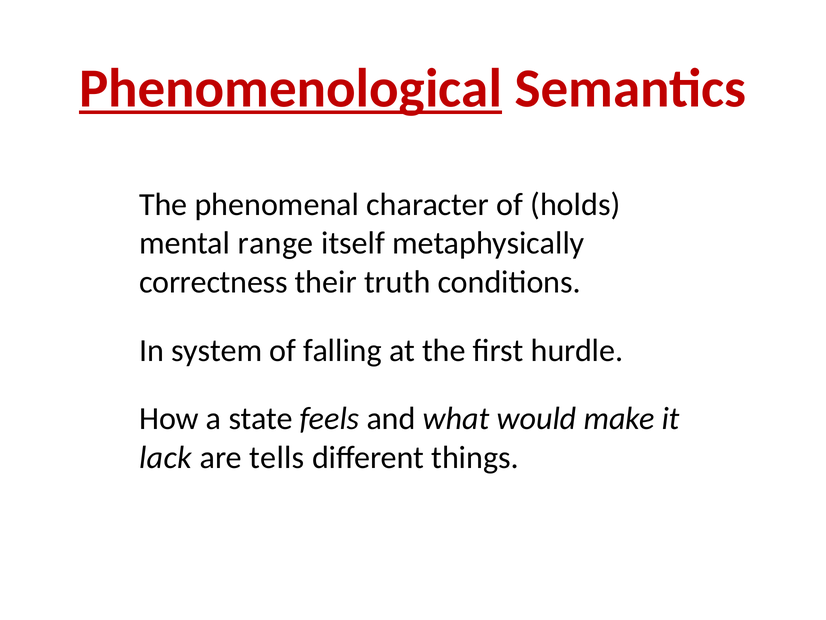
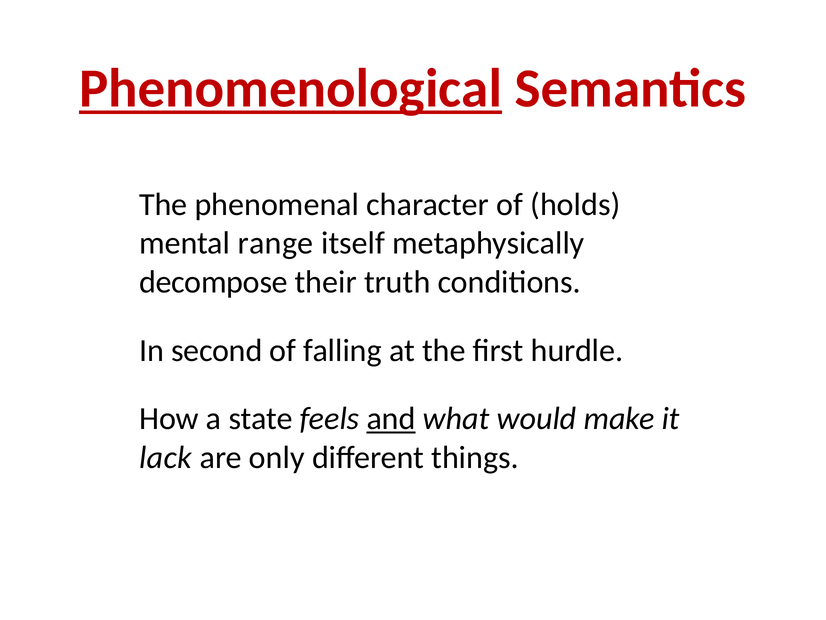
correctness: correctness -> decompose (213, 282)
system: system -> second (217, 350)
and underline: none -> present (391, 419)
tells: tells -> only (277, 457)
